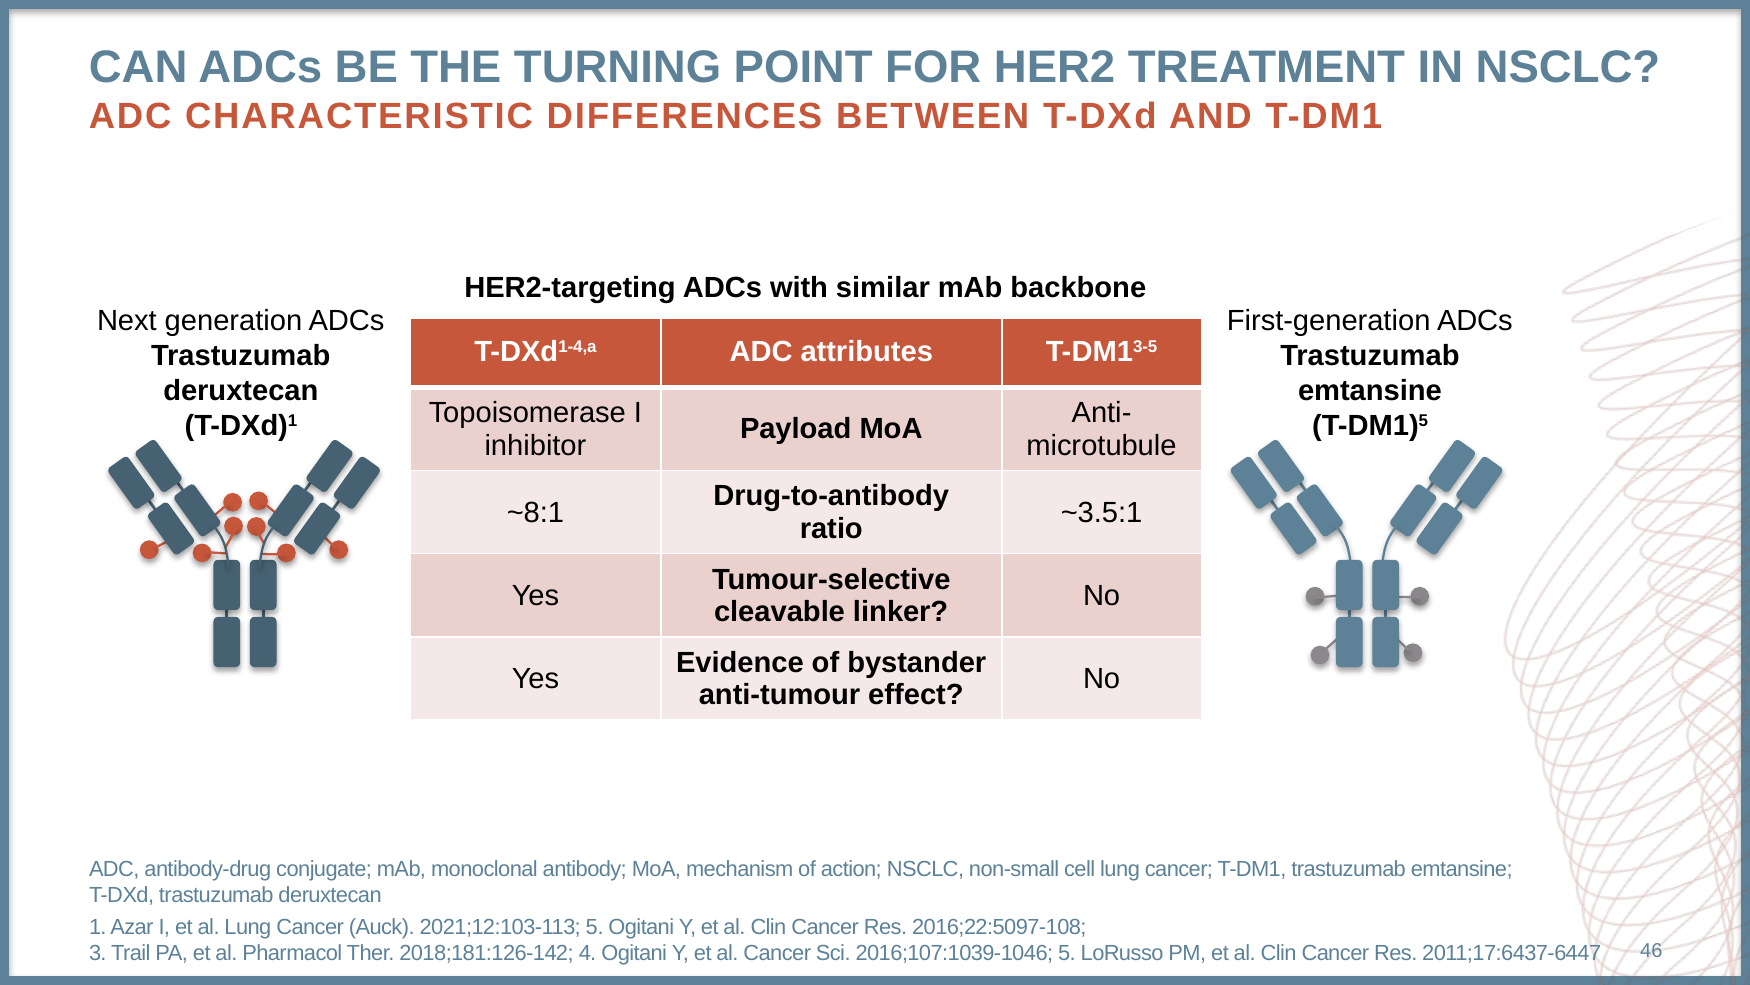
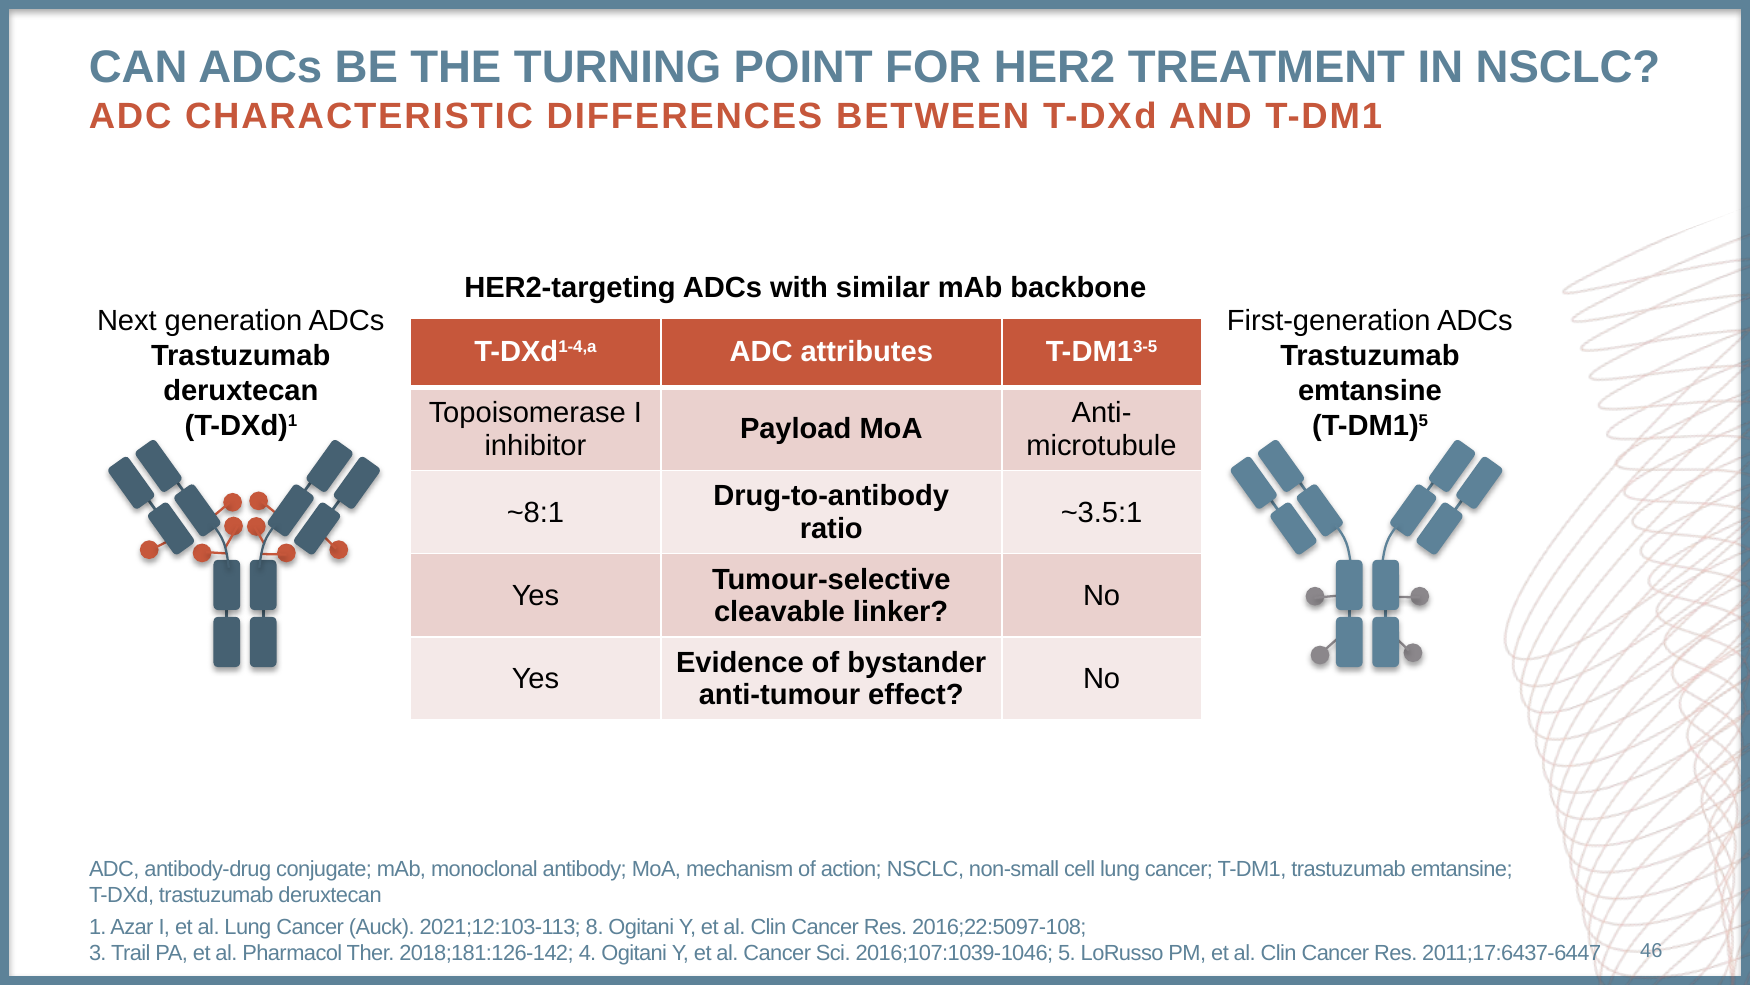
2021;12:103-113 5: 5 -> 8 (595, 927)
